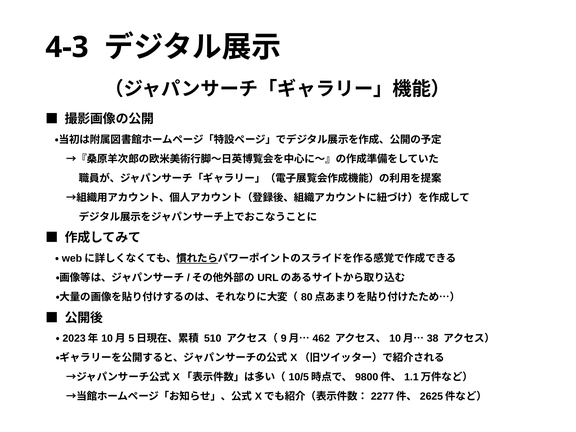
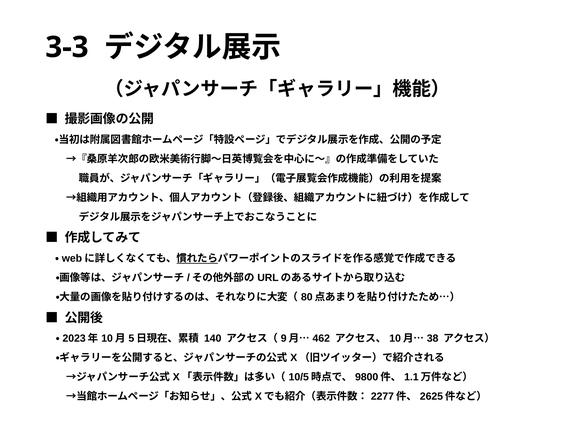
4-3: 4-3 -> 3-3 (67, 47)
510: 510 -> 140 (213, 338)
